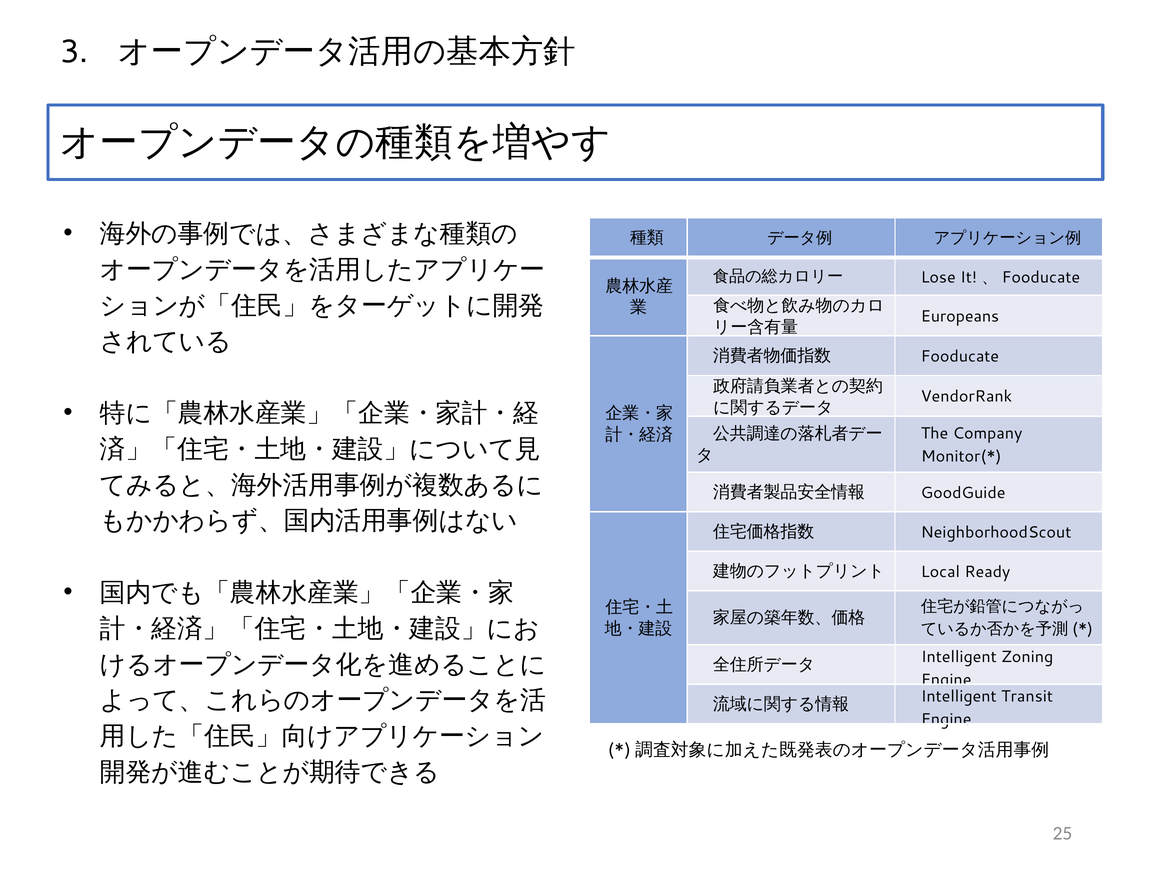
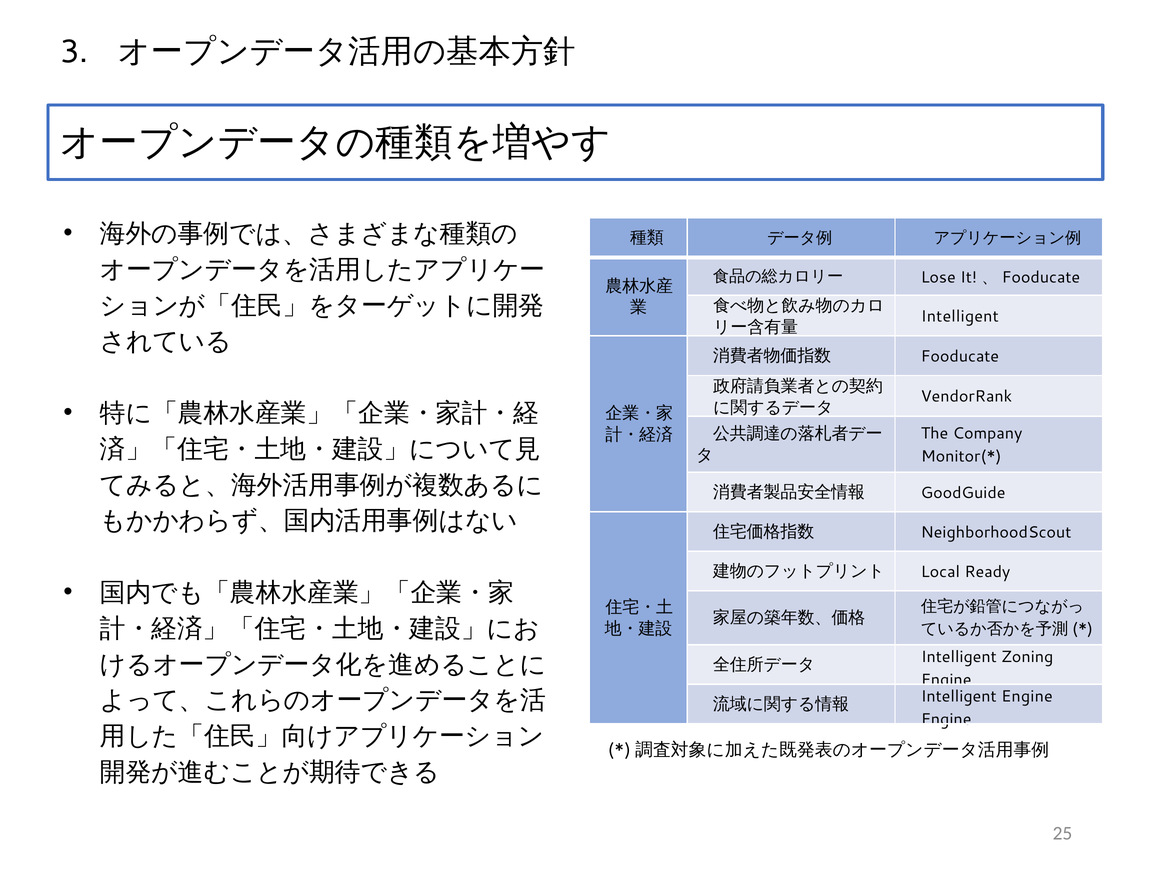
Europeans: Europeans -> Intelligent (960, 316)
Intelligent Transit: Transit -> Engine (1027, 697)
